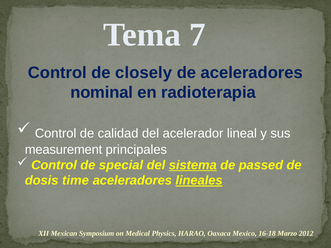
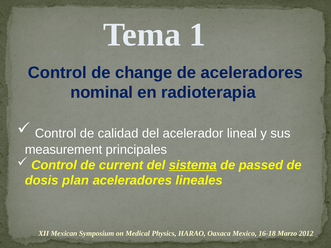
7: 7 -> 1 (197, 35)
closely: closely -> change (144, 73)
special: special -> current (121, 165)
time: time -> plan (75, 181)
lineales underline: present -> none (199, 181)
